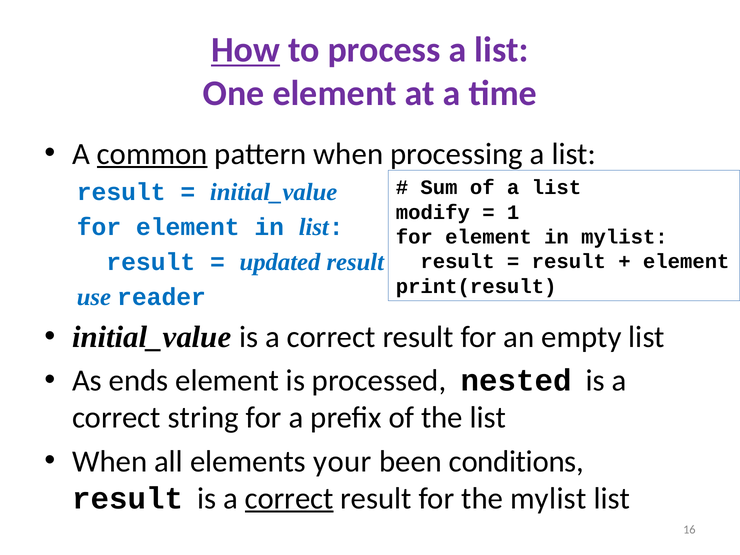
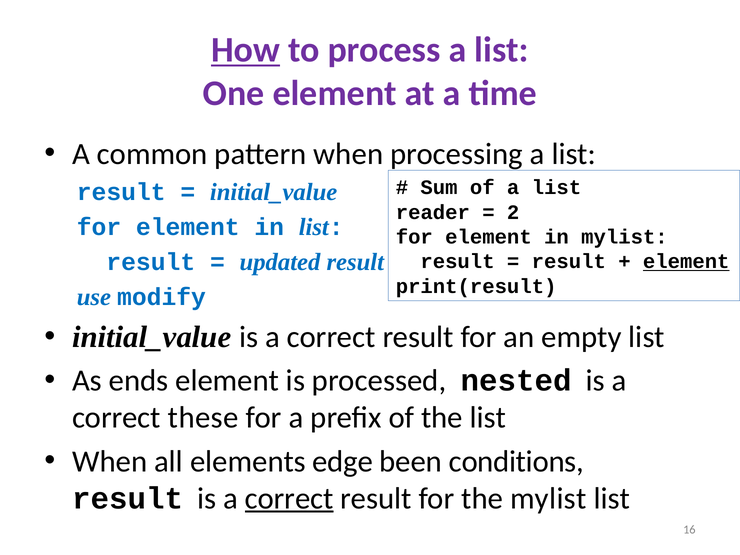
common underline: present -> none (152, 154)
modify: modify -> reader (433, 212)
1: 1 -> 2 (513, 212)
element underline: none -> present (686, 262)
reader: reader -> modify (162, 297)
string: string -> these (203, 418)
your: your -> edge (343, 461)
